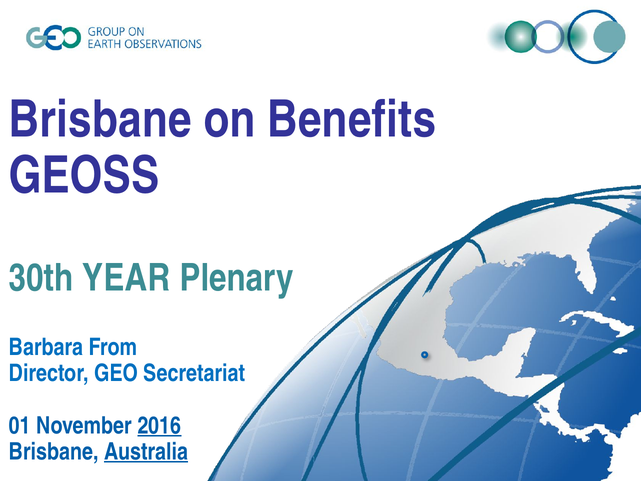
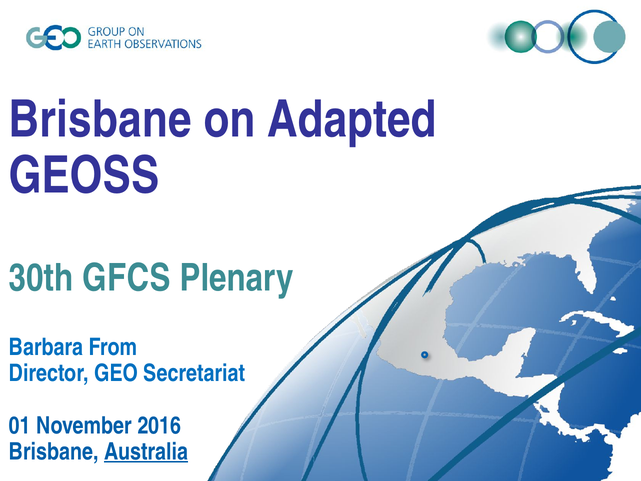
Benefits: Benefits -> Adapted (352, 120)
YEAR: YEAR -> GFCS (126, 278)
2016 underline: present -> none (159, 425)
